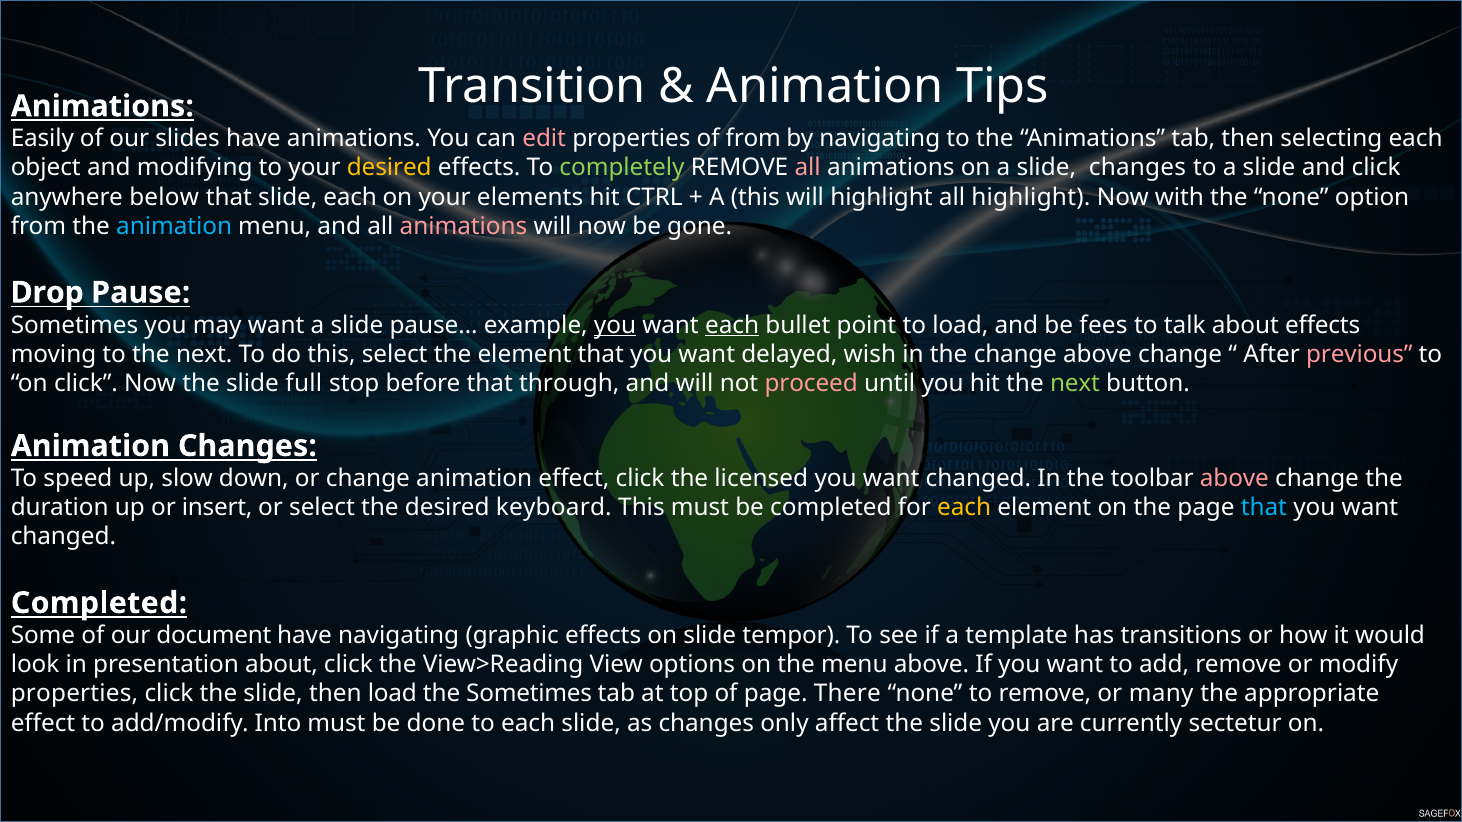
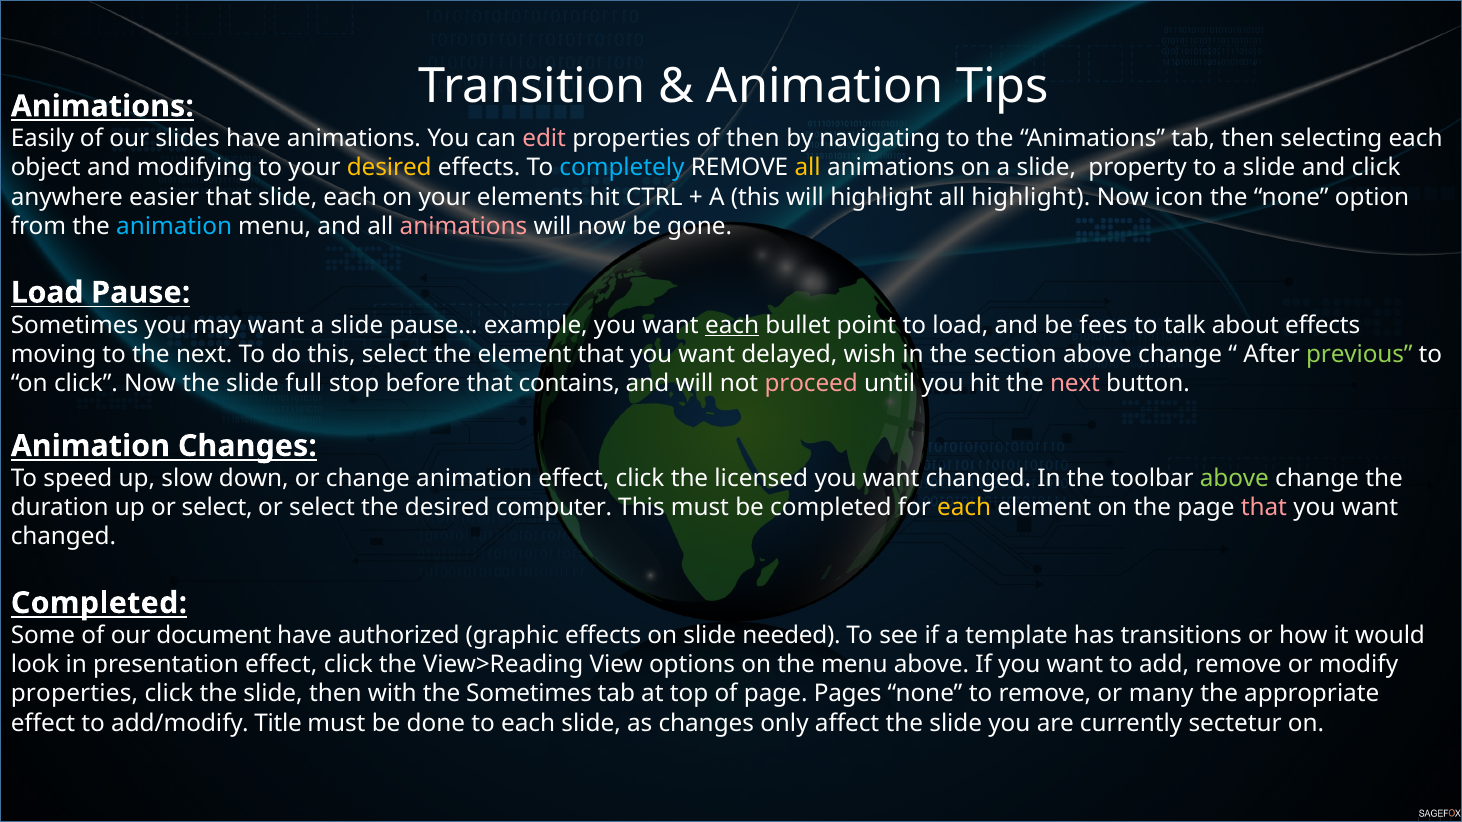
of from: from -> then (753, 139)
completely colour: light green -> light blue (622, 168)
all colour: pink -> yellow (808, 168)
slide changes: changes -> property (1138, 168)
below: below -> easier (164, 197)
with: with -> icon (1179, 197)
Drop: Drop -> Load (47, 293)
you underline: present -> none (615, 325)
the change: change -> section (1015, 354)
previous colour: pink -> light green (1359, 354)
through: through -> contains (569, 384)
next colour: light green -> pink (1075, 384)
above colour: pink -> light green (1234, 479)
up or insert: insert -> select (217, 508)
keyboard: keyboard -> computer (554, 508)
that colour: light blue -> pink (1264, 508)
have navigating: navigating -> authorized (399, 636)
tempor: tempor -> needed (791, 636)
presentation about: about -> effect (281, 665)
then load: load -> with (392, 694)
There: There -> Pages (848, 694)
Into: Into -> Title (278, 723)
